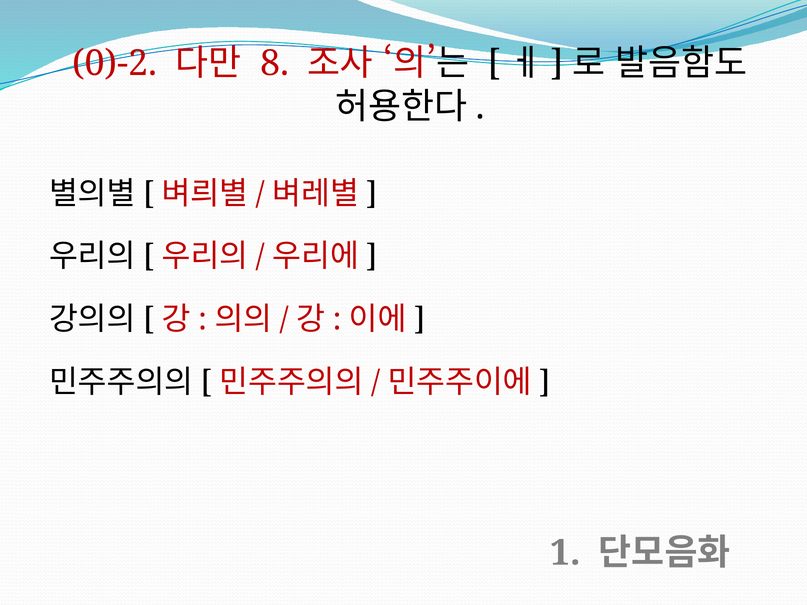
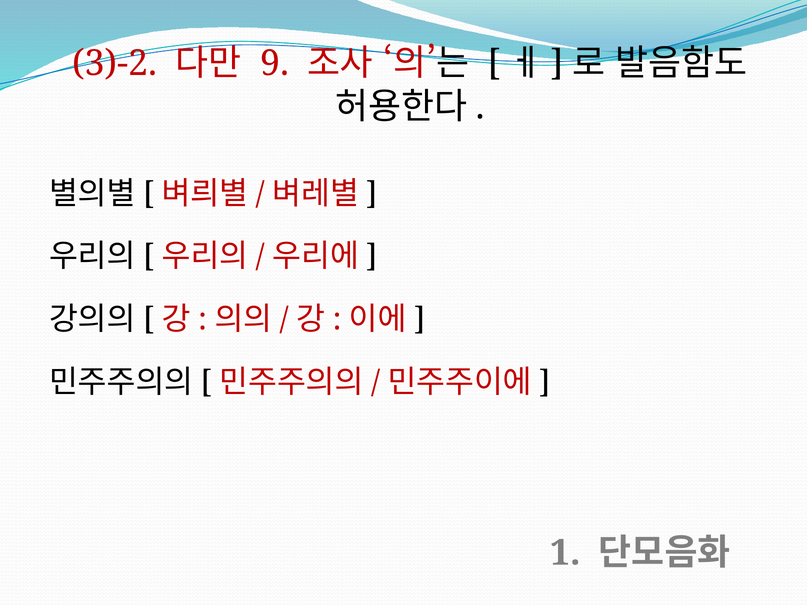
0)-2: 0)-2 -> 3)-2 (115, 64)
8: 8 -> 9 (275, 64)
